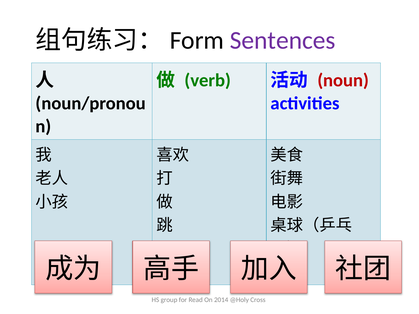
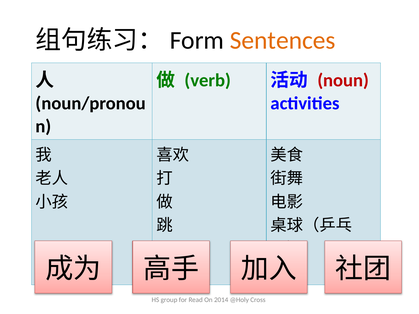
Sentences colour: purple -> orange (283, 41)
